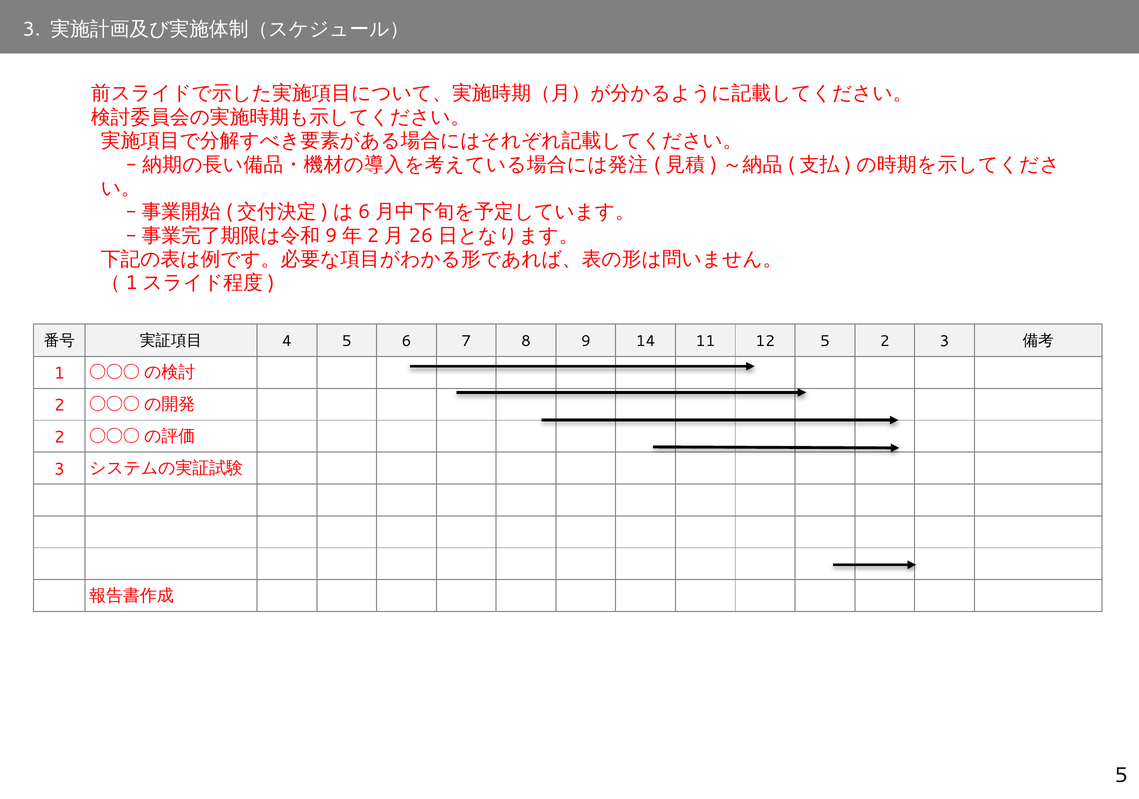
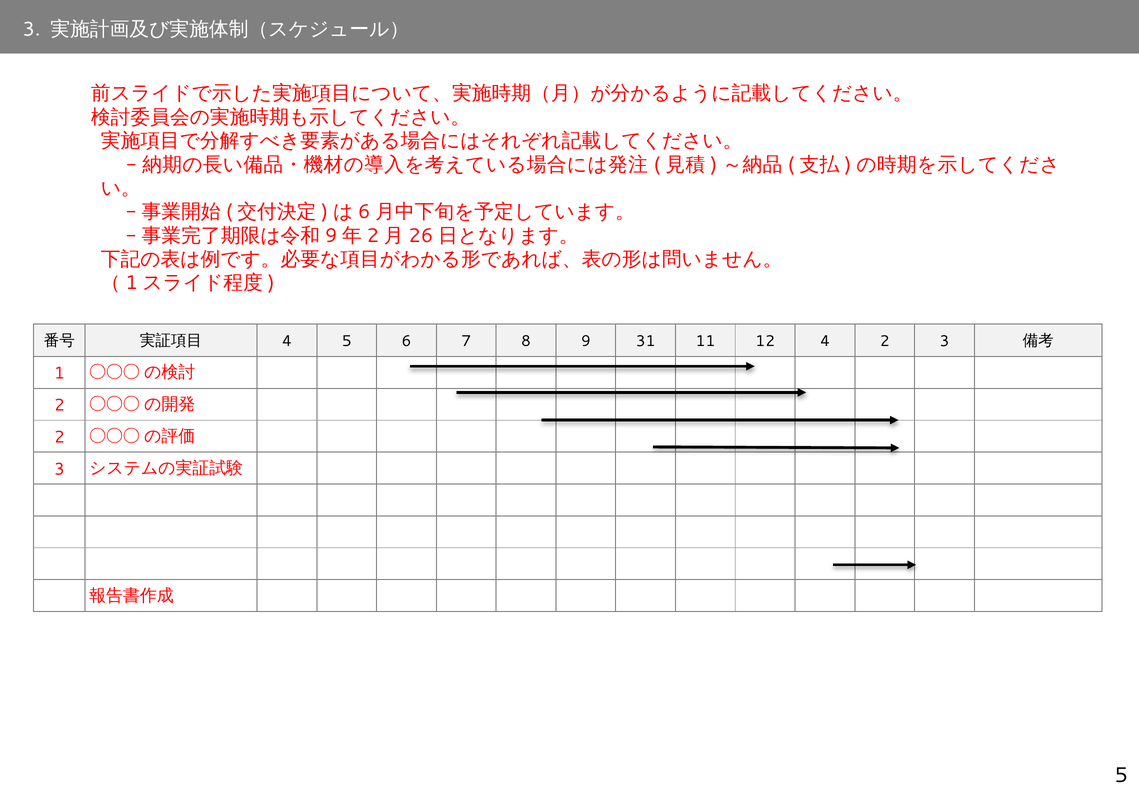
14: 14 -> 31 (646, 341)
12 5: 5 -> 4 (825, 341)
